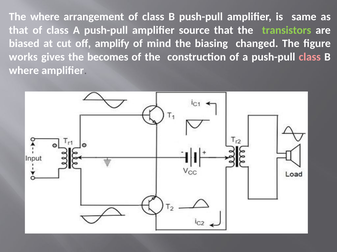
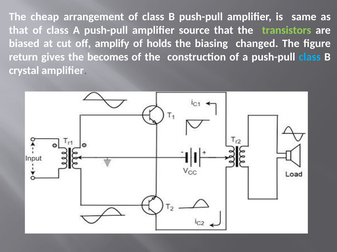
The where: where -> cheap (45, 17)
mind: mind -> holds (159, 44)
works: works -> return (23, 57)
class colour: pink -> light blue (310, 57)
where: where -> crystal (24, 71)
